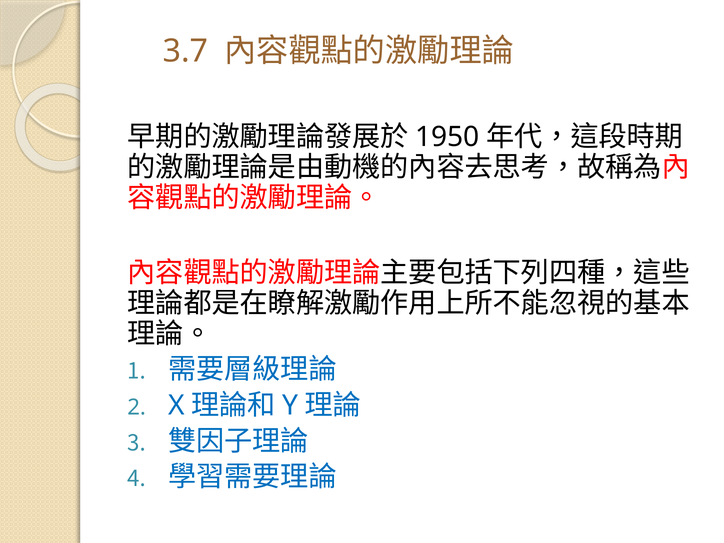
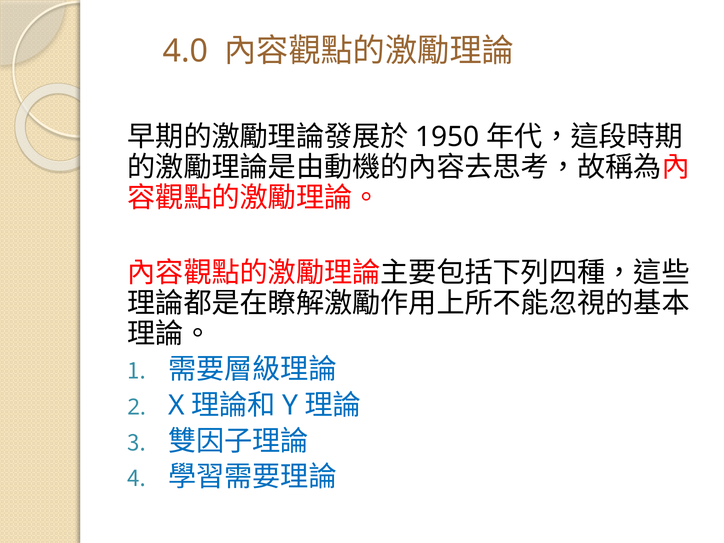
3.7: 3.7 -> 4.0 (185, 51)
